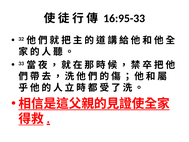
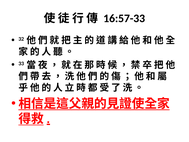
16:95-33: 16:95-33 -> 16:57-33 (124, 18)
